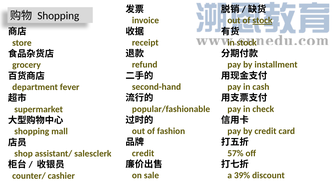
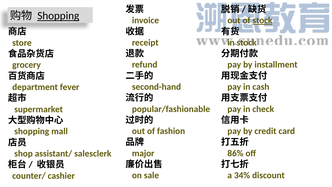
Shopping underline: none -> present (58, 16)
credit: credit -> major (143, 153)
57%: 57% -> 86% (235, 153)
39%: 39% -> 34% (242, 175)
